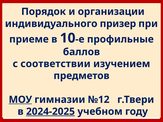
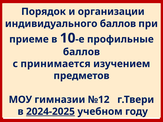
индивидуального призер: призер -> баллов (118, 24)
соответствии: соответствии -> принимается (56, 64)
МОУ underline: present -> none (20, 100)
